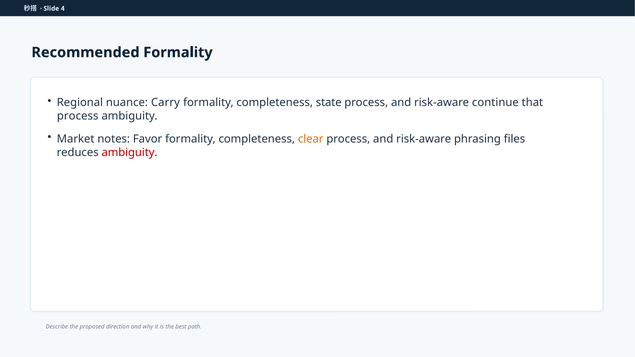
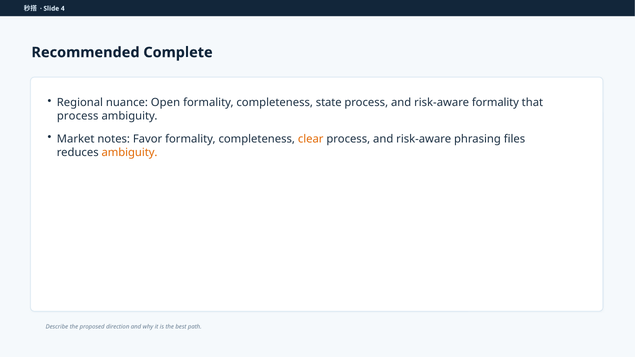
Recommended Formality: Formality -> Complete (178, 52)
Carry: Carry -> Open (165, 103)
risk-aware continue: continue -> formality (495, 103)
ambiguity colour: red -> orange (130, 153)
